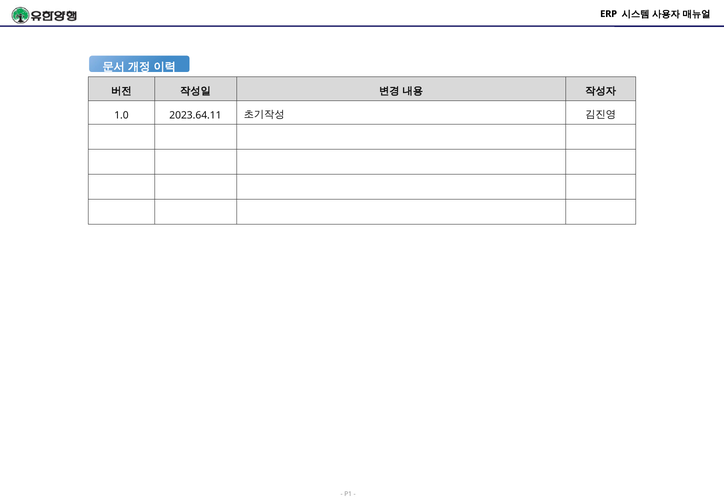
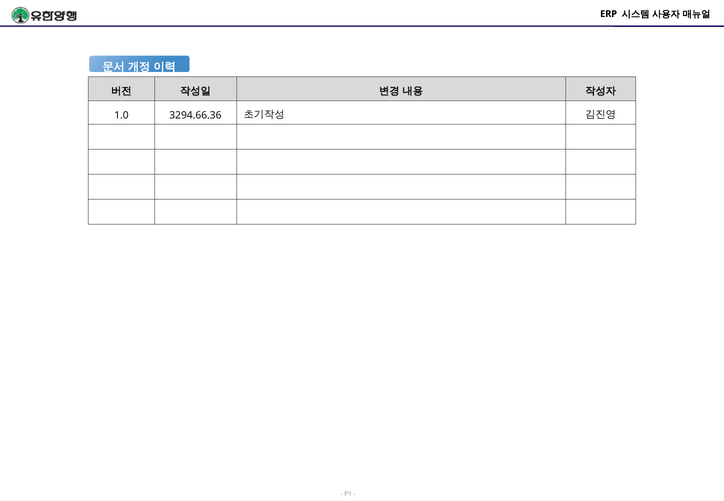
2023.64.11: 2023.64.11 -> 3294.66.36 (195, 116)
